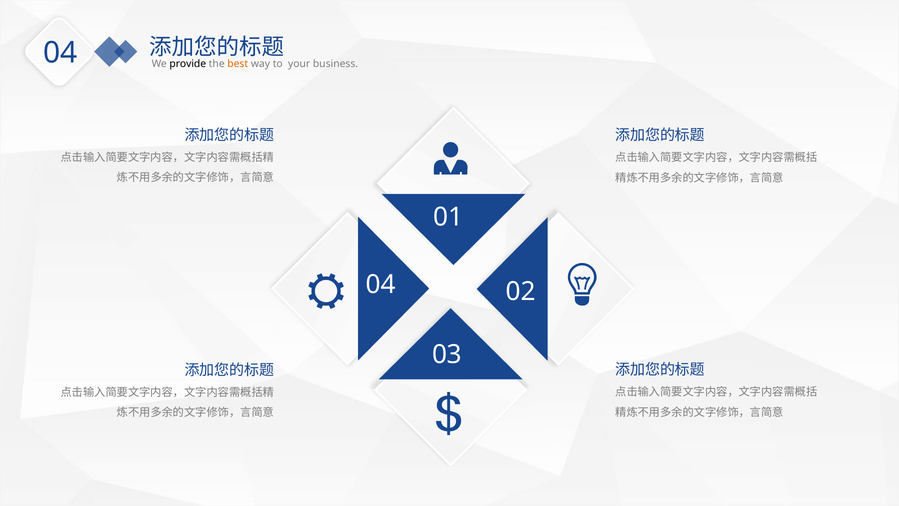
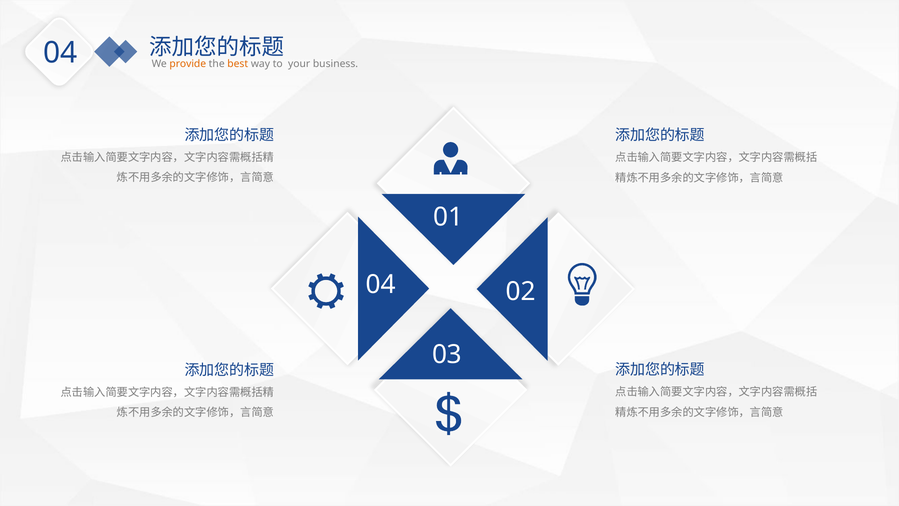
provide colour: black -> orange (188, 64)
